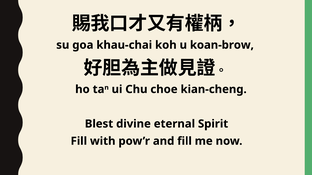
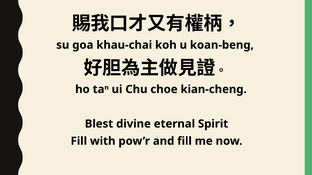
koan-brow: koan-brow -> koan-beng (222, 45)
